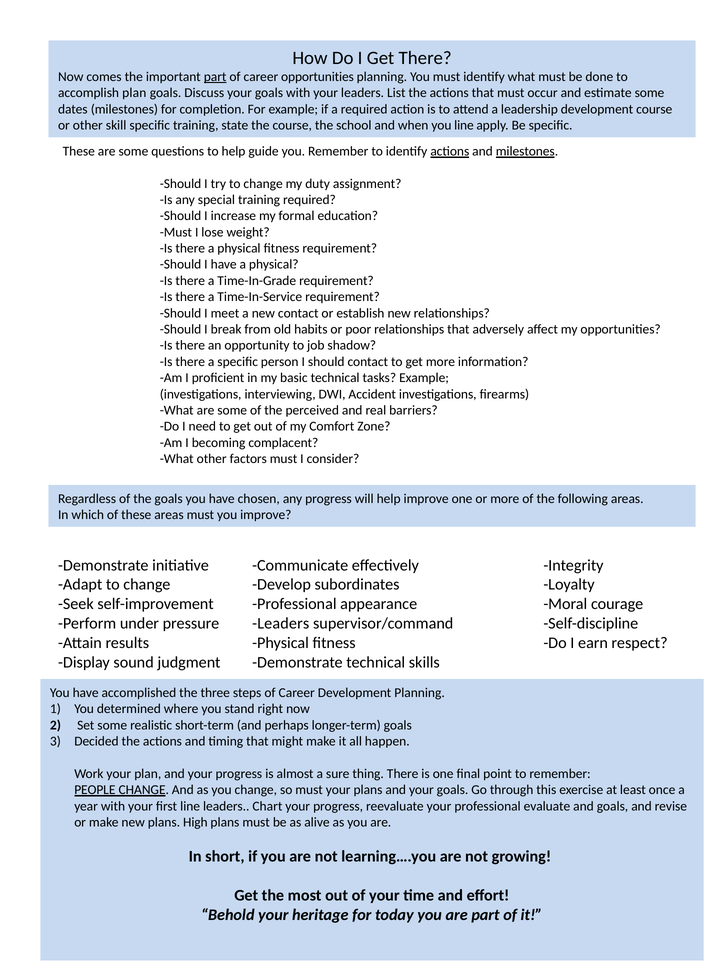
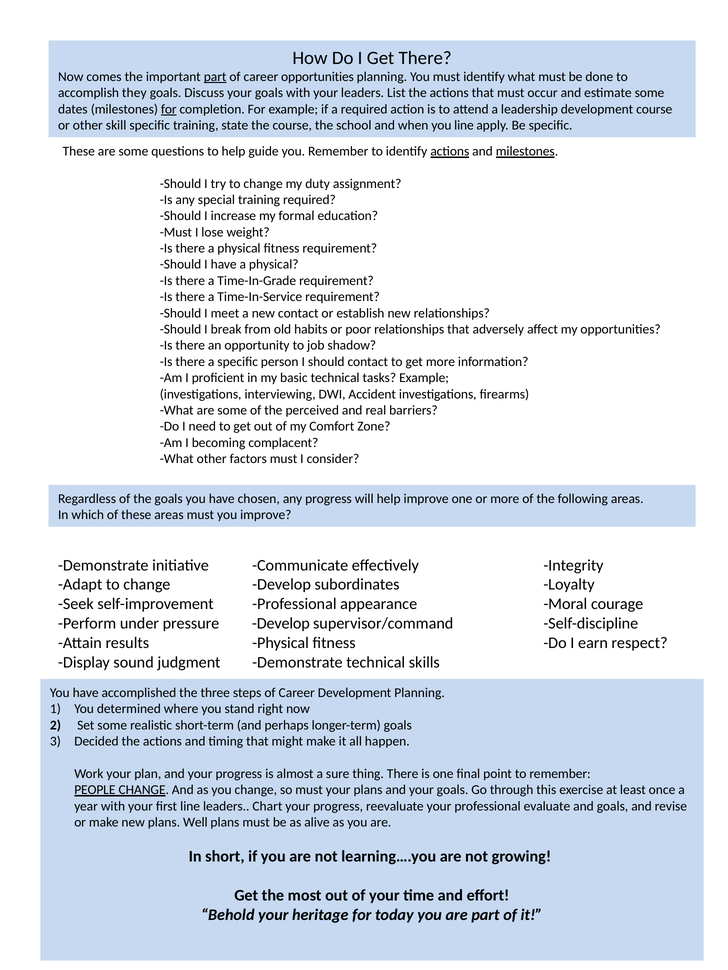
accomplish plan: plan -> they (134, 93)
for underline: none -> present (169, 109)
pressure Leaders: Leaders -> Develop (281, 624)
High: High -> Well (195, 823)
